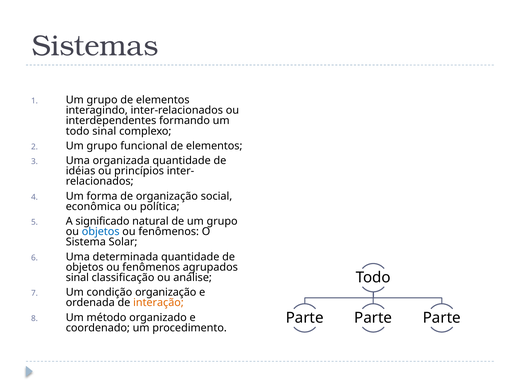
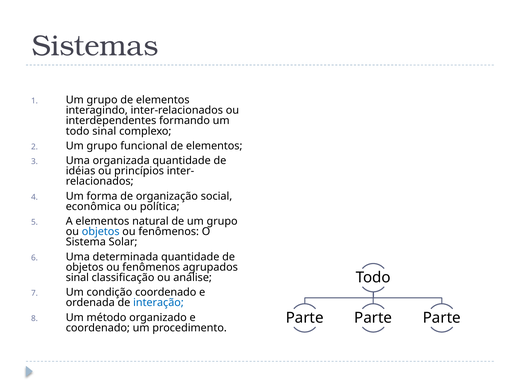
A significado: significado -> elementos (102, 221)
condição organização: organização -> coordenado (166, 292)
interação colour: orange -> blue (158, 303)
